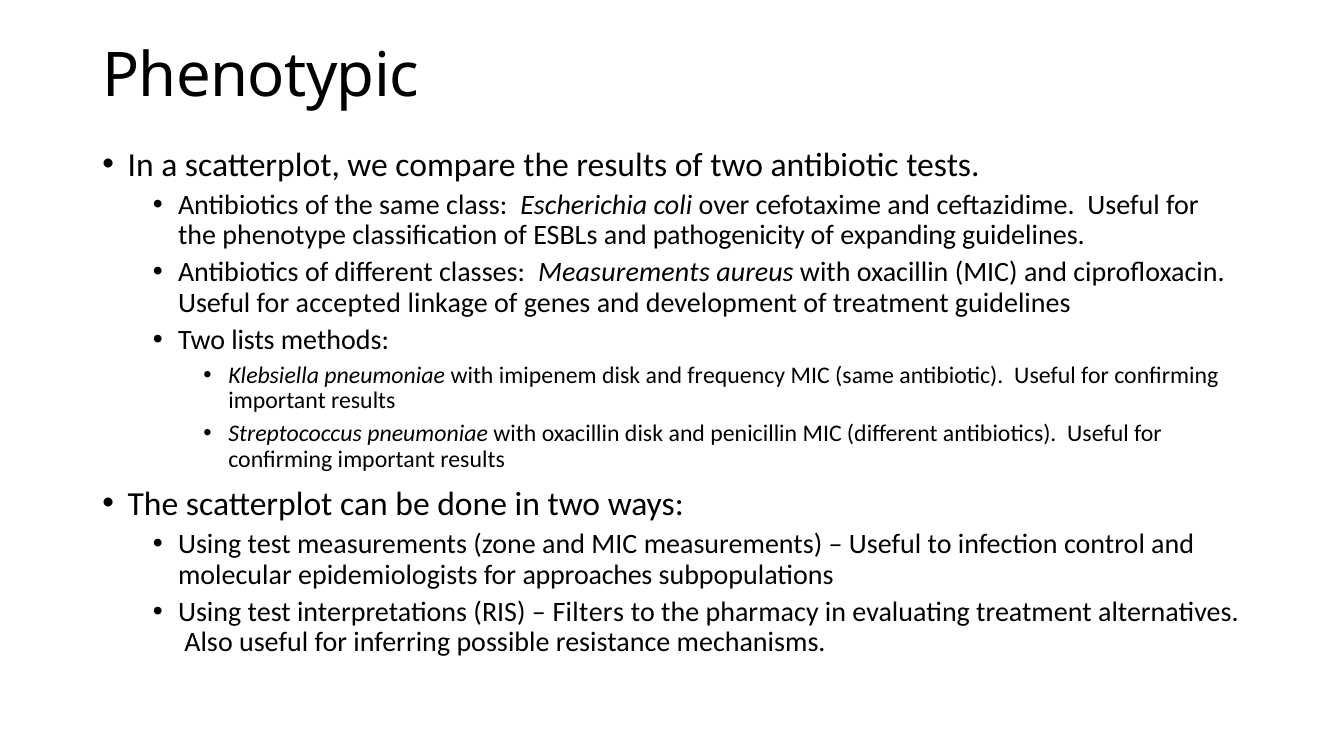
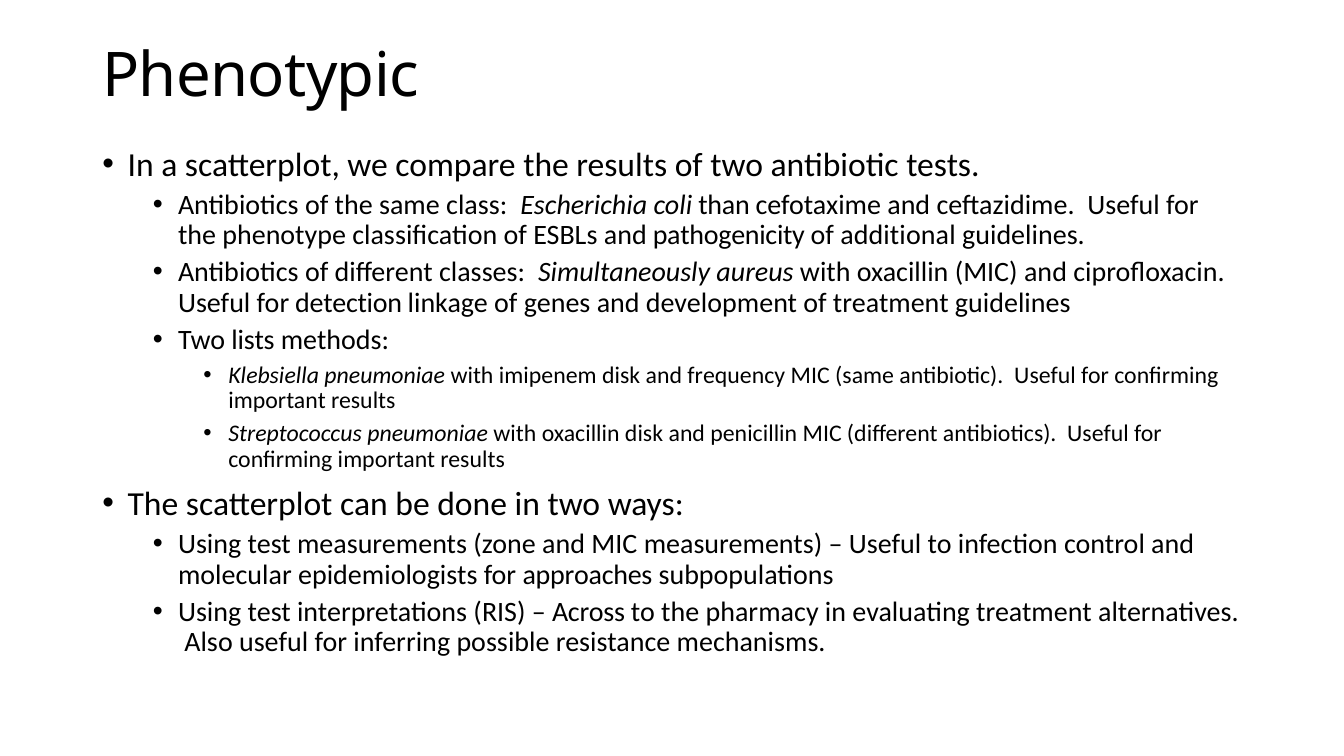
over: over -> than (724, 205)
expanding: expanding -> additional (898, 235)
classes Measurements: Measurements -> Simultaneously (624, 273)
accepted: accepted -> detection (349, 303)
Filters: Filters -> Across (589, 612)
